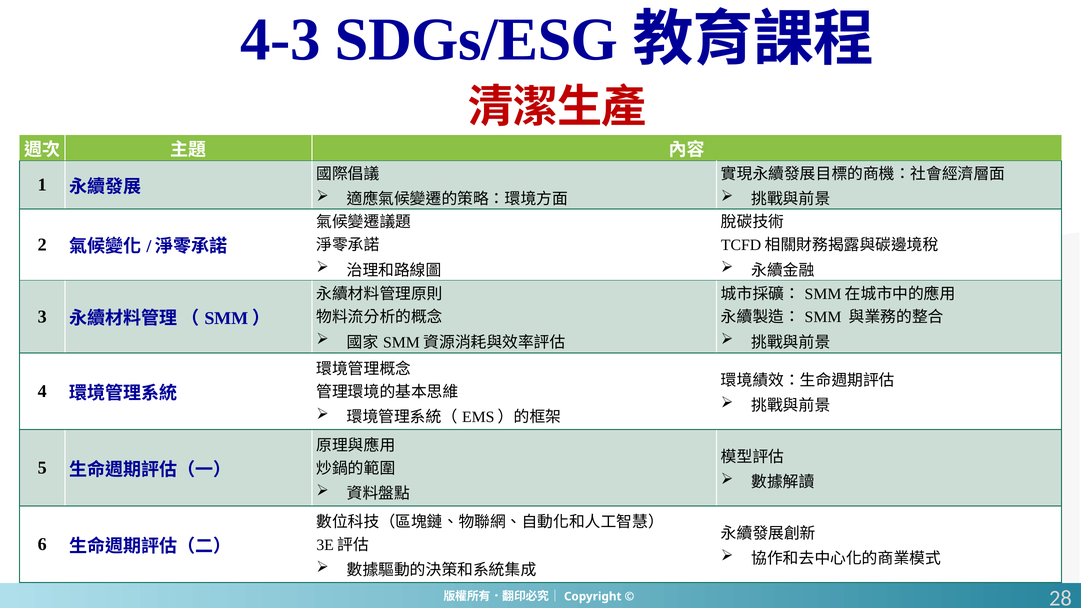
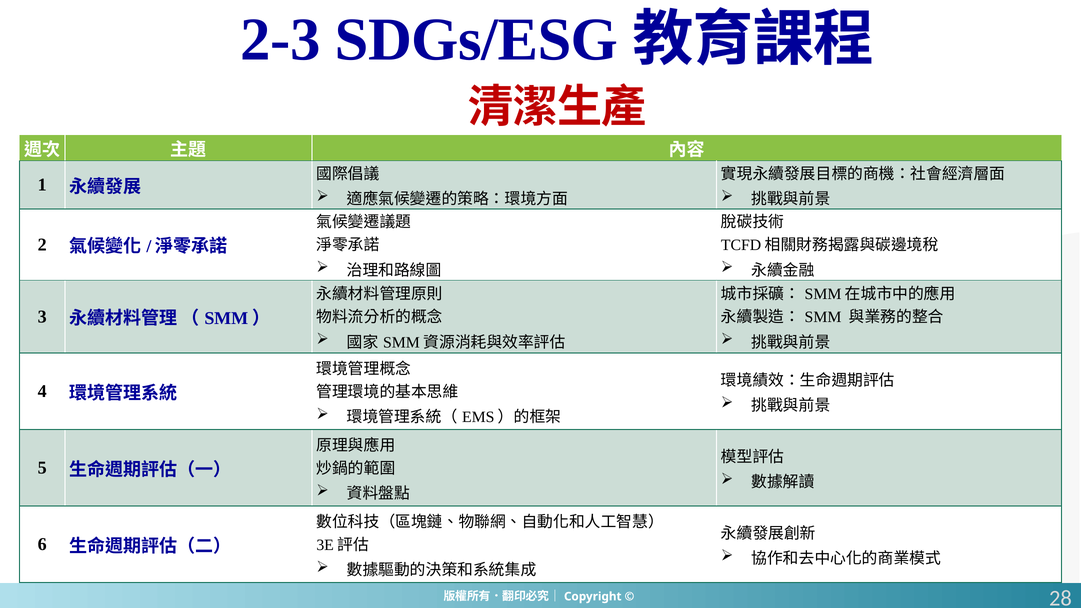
4-3: 4-3 -> 2-3 (281, 40)
